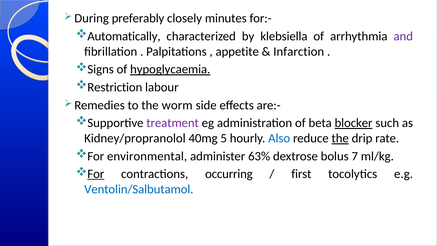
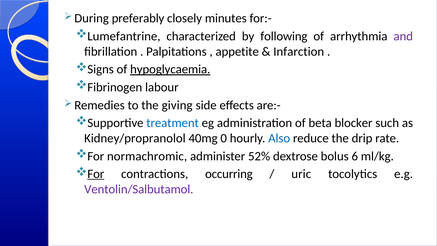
Automatically: Automatically -> Lumefantrine (124, 36)
klebsiella: klebsiella -> following (284, 36)
Restriction: Restriction -> Fibrinogen (115, 87)
worm: worm -> giving (177, 105)
treatment colour: purple -> blue (173, 123)
blocker underline: present -> none (354, 123)
5: 5 -> 0 (224, 138)
the underline: present -> none (340, 138)
environmental: environmental -> normachromic (147, 156)
63%: 63% -> 52% (259, 156)
7: 7 -> 6 (355, 156)
first: first -> uric (301, 174)
Ventolin/Salbutamol colour: blue -> purple (139, 189)
